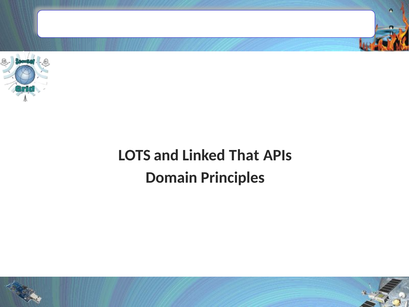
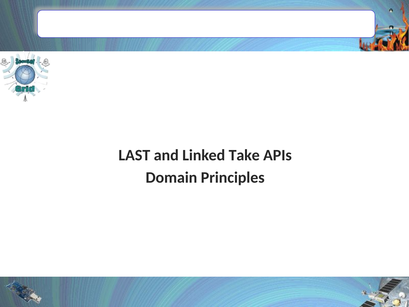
LOTS: LOTS -> LAST (134, 155)
That: That -> Take (244, 155)
